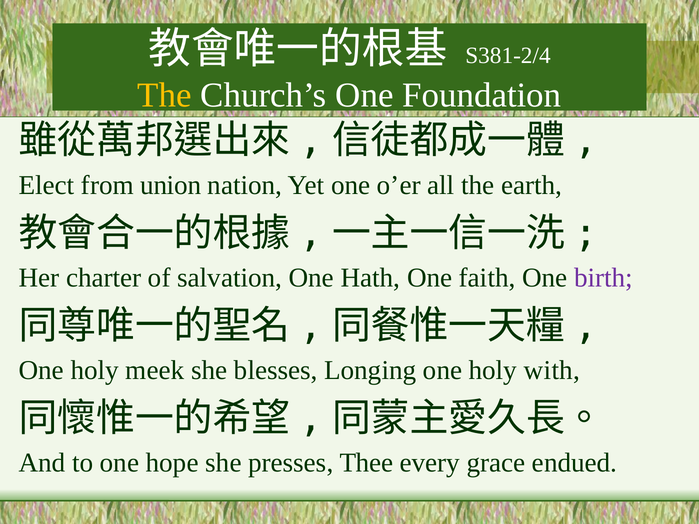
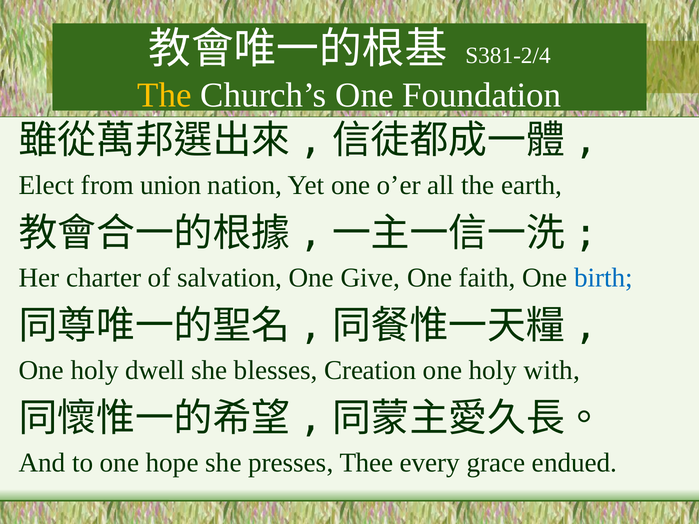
Hath: Hath -> Give (370, 278)
birth colour: purple -> blue (603, 278)
meek: meek -> dwell (155, 370)
Longing: Longing -> Creation (370, 370)
